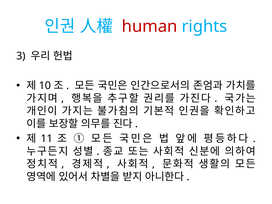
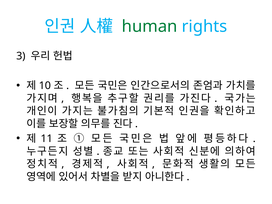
human colour: red -> green (150, 26)
